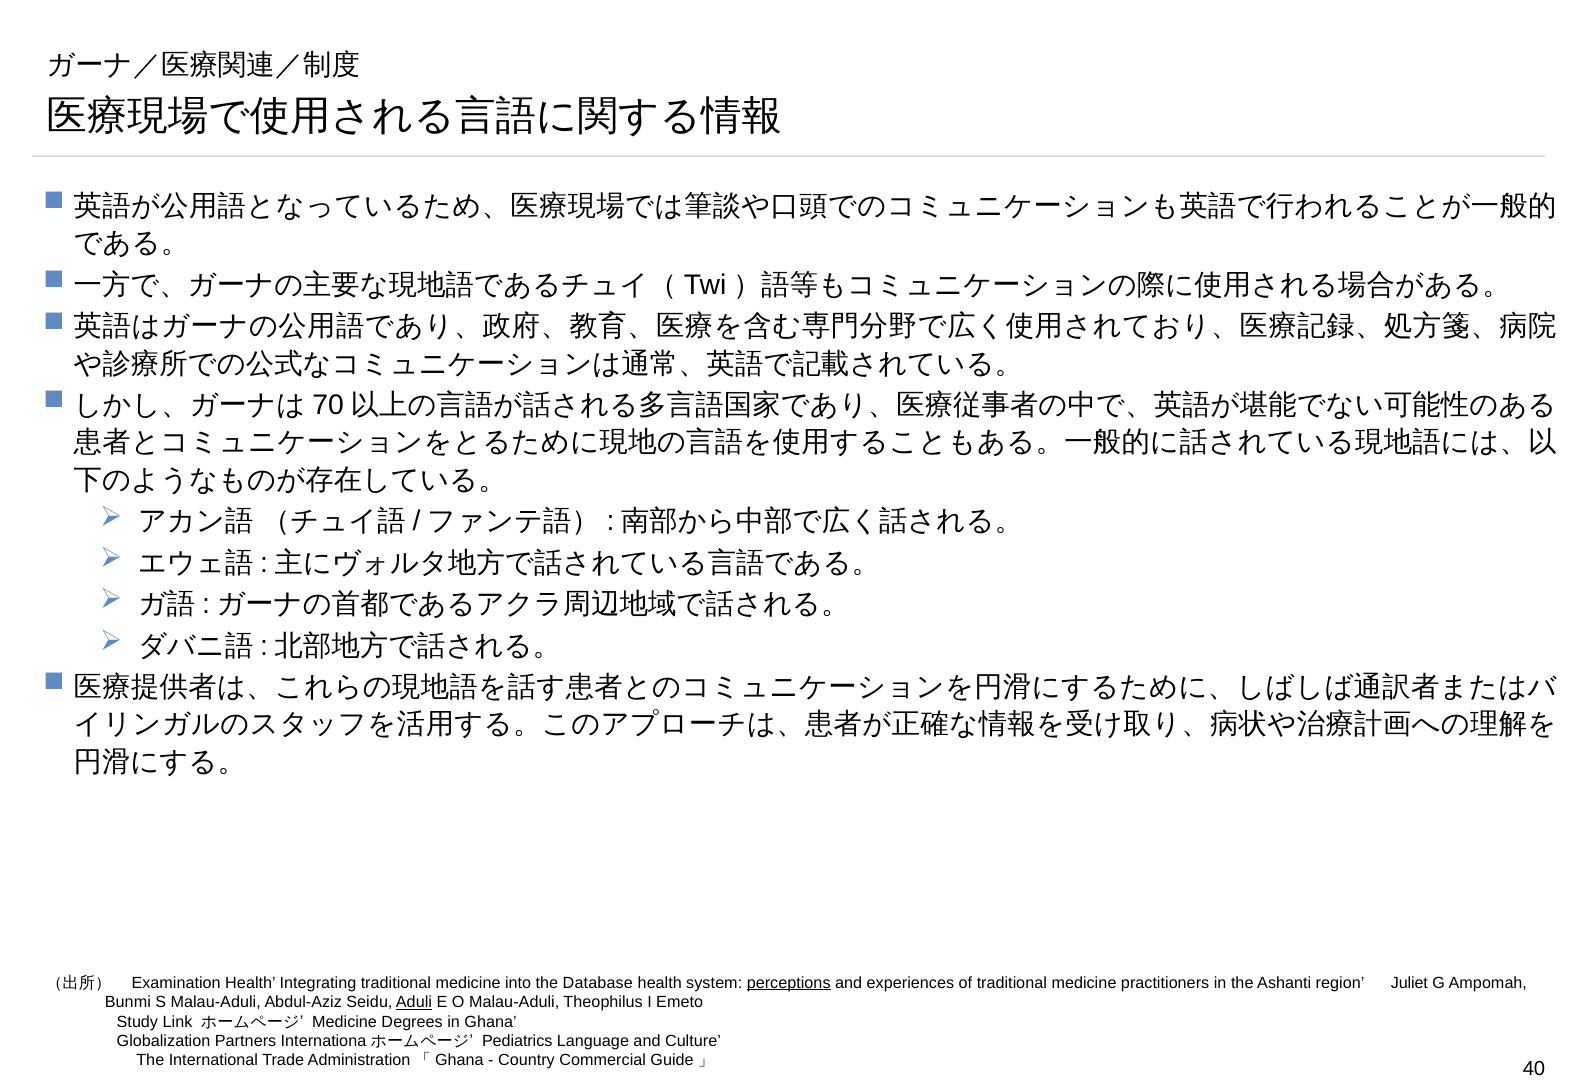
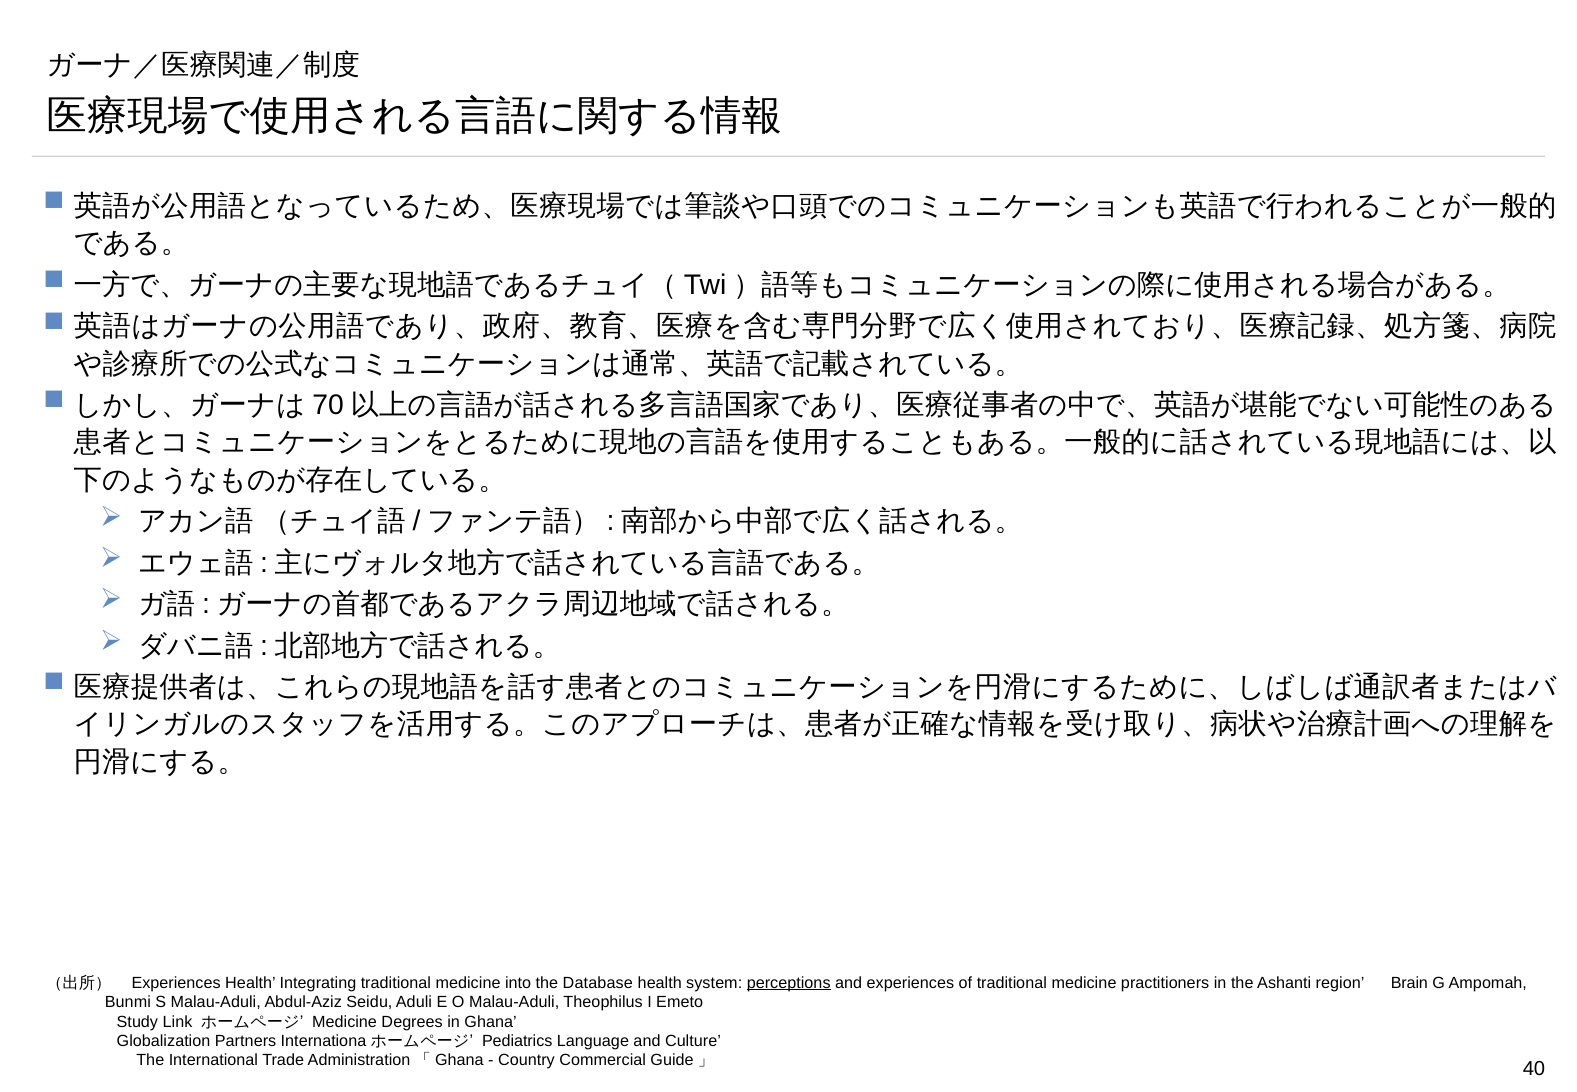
Examination: Examination -> Experiences (176, 983)
Juliet: Juliet -> Brain (1409, 983)
Aduli underline: present -> none (414, 1002)
